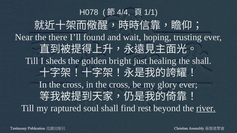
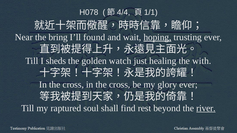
there: there -> bring (58, 37)
hoping underline: none -> present (157, 37)
bright: bright -> watch (120, 61)
the shall: shall -> with (202, 61)
